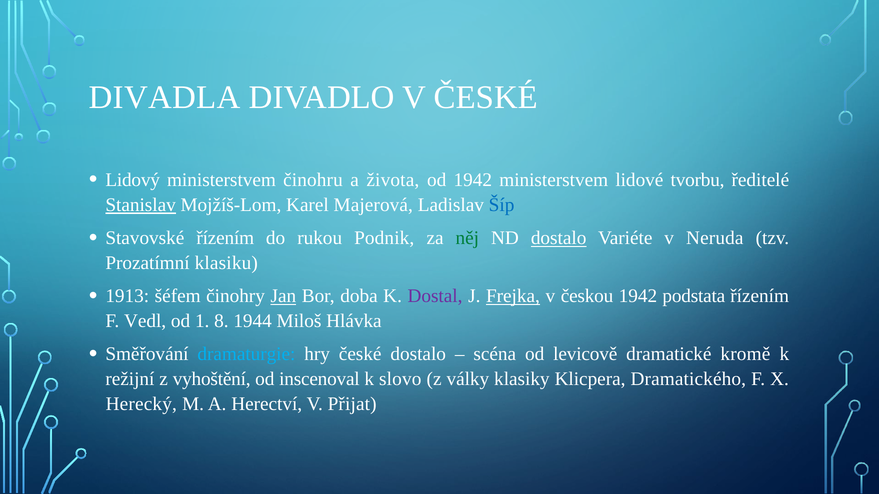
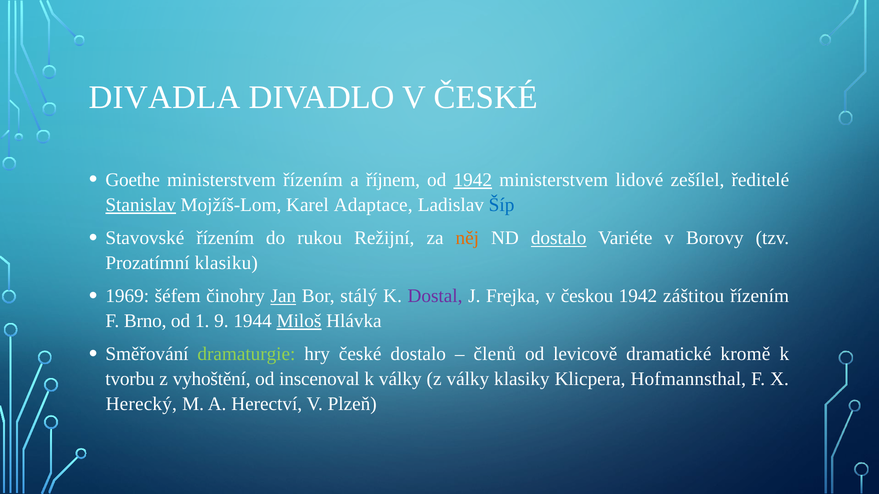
Lidový: Lidový -> Goethe (133, 180)
ministerstvem činohru: činohru -> řízením (313, 180)
života: života -> říjnem (393, 180)
1942 underline: none -> present (473, 180)
tvorbu: tvorbu -> zešílel (697, 180)
Majerová: Majerová -> Adaptace (373, 205)
Podnik: Podnik -> Režijní (384, 238)
něj colour: green -> orange (467, 238)
Neruda: Neruda -> Borovy (715, 238)
1913: 1913 -> 1969 (127, 296)
doba: doba -> stálý (359, 296)
Frejka underline: present -> none (513, 296)
podstata: podstata -> záštitou (694, 296)
Vedl: Vedl -> Brno (145, 321)
8: 8 -> 9 (221, 321)
Miloš underline: none -> present (299, 321)
dramaturgie colour: light blue -> light green (246, 354)
scéna: scéna -> členů (495, 354)
režijní: režijní -> tvorbu (130, 379)
k slovo: slovo -> války (400, 379)
Dramatického: Dramatického -> Hofmannsthal (688, 379)
Přijat: Přijat -> Plzeň (352, 404)
